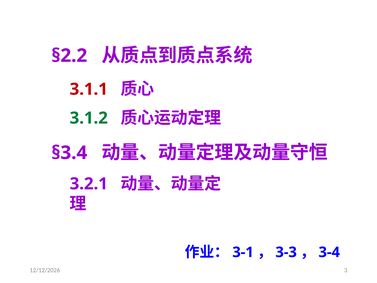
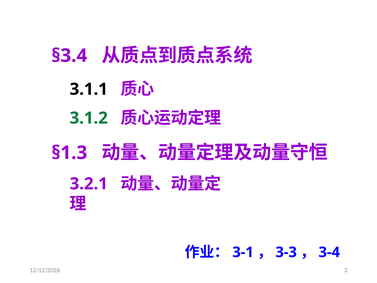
§2.2: §2.2 -> §3.4 (69, 56)
3.1.1 colour: red -> black (89, 89)
§3.4: §3.4 -> §1.3 (69, 153)
